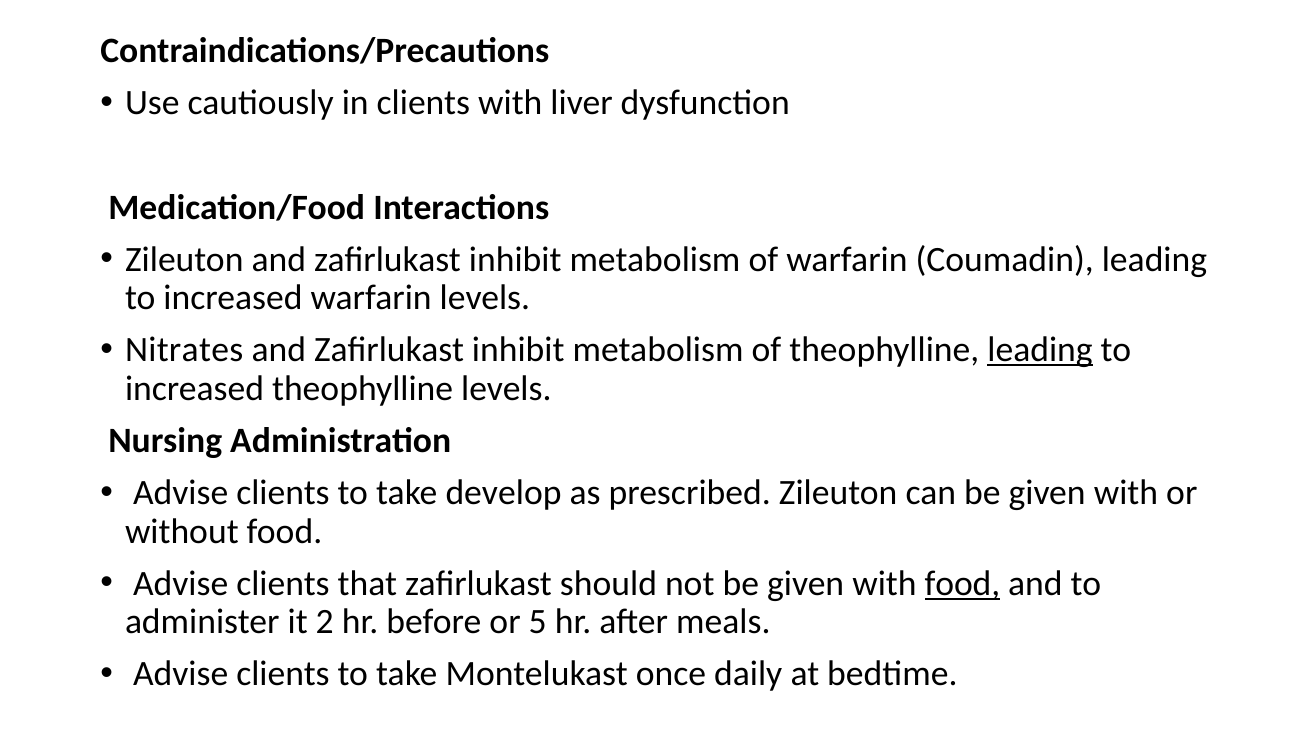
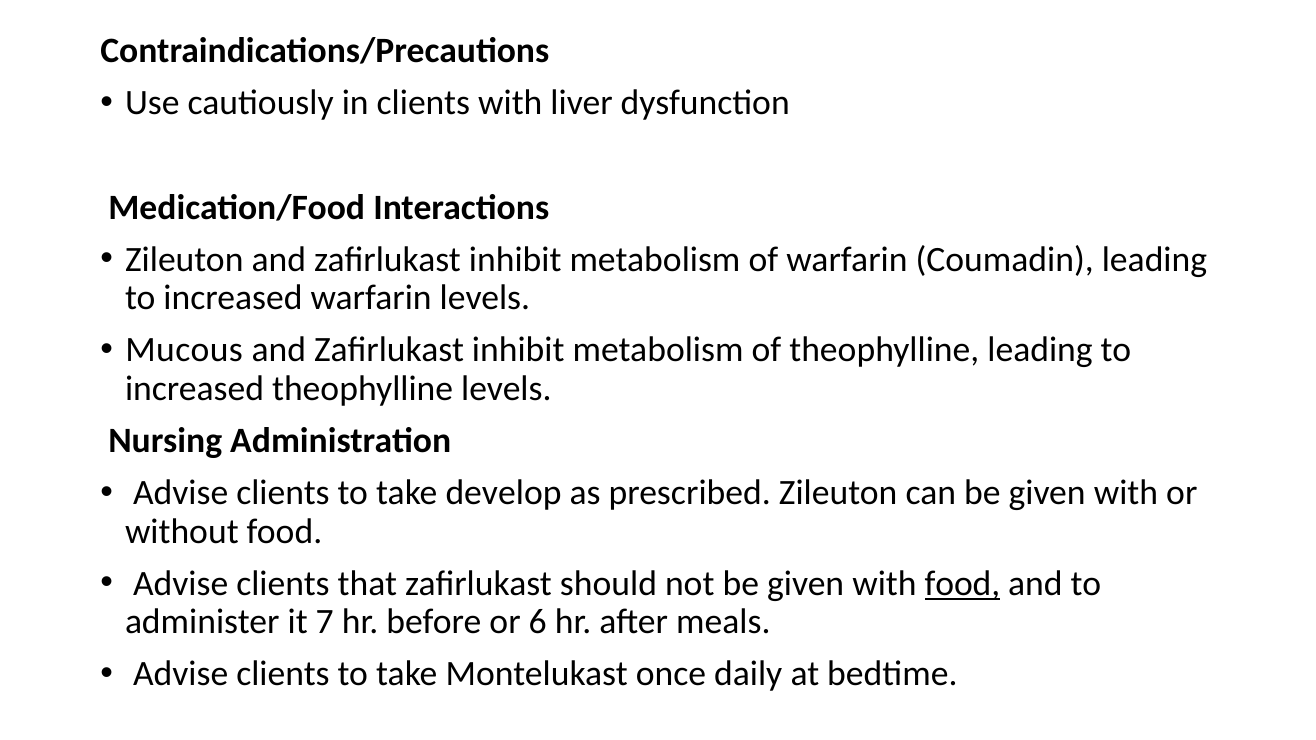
Nitrates: Nitrates -> Mucous (184, 350)
leading underline: present -> none (1040, 350)
2: 2 -> 7 (325, 622)
5: 5 -> 6 (538, 622)
